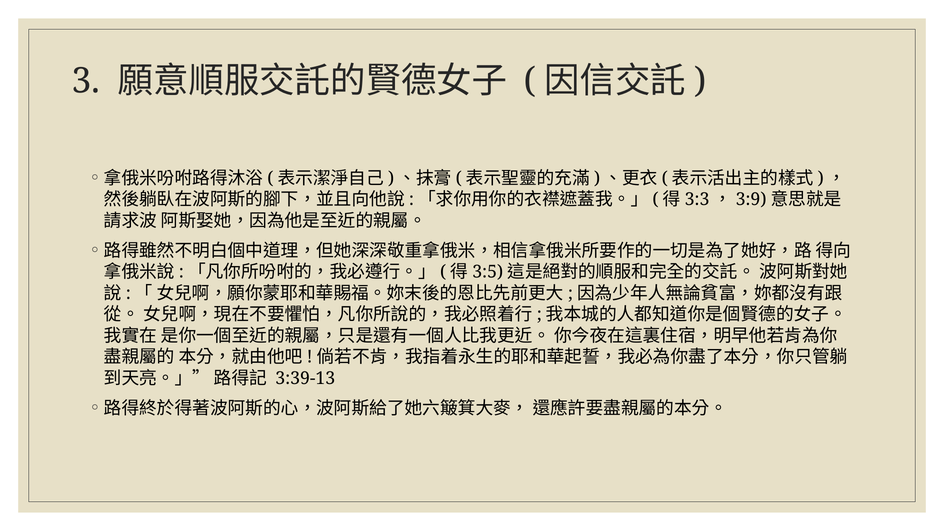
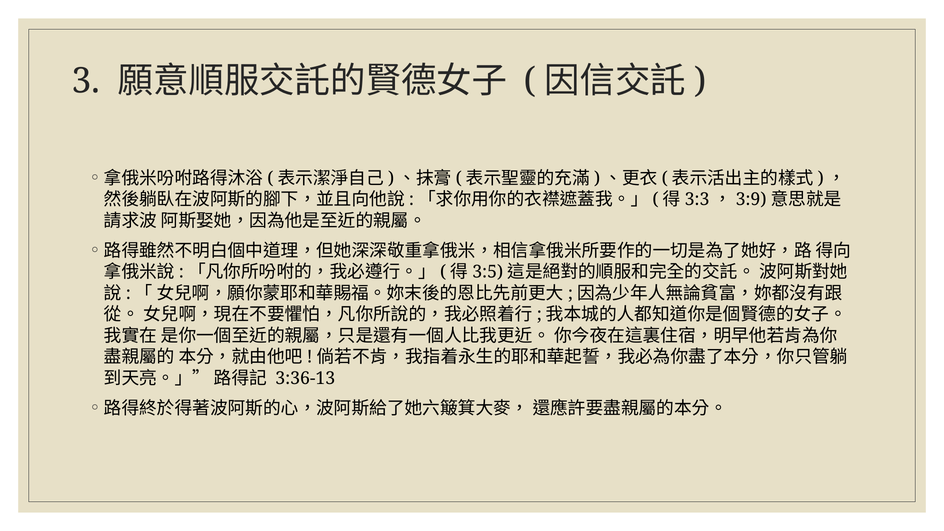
3:39-13: 3:39-13 -> 3:36-13 (305, 378)
